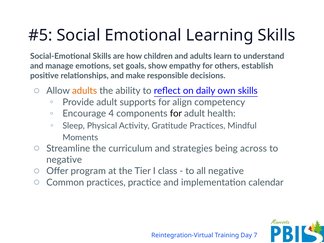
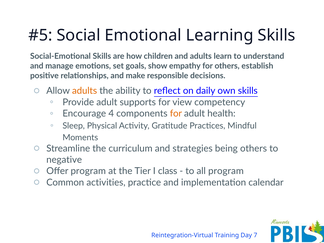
align: align -> view (182, 102)
for colour: black -> orange (176, 114)
being across: across -> others (254, 148)
all negative: negative -> program (226, 171)
Common practices: practices -> activities (106, 182)
